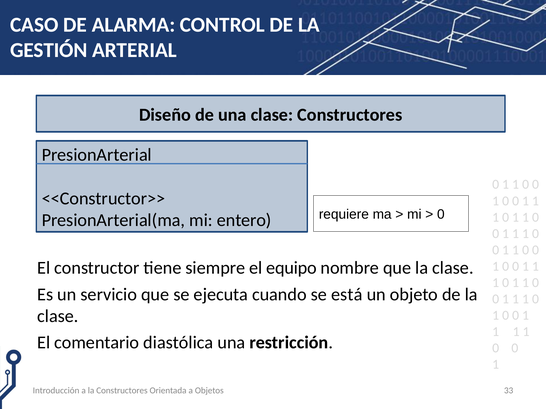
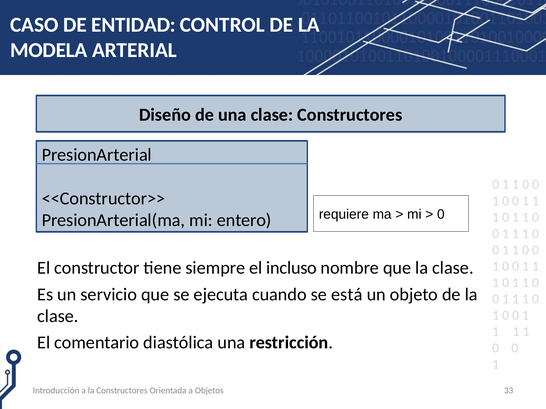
ALARMA: ALARMA -> ENTIDAD (134, 25)
GESTIÓN: GESTIÓN -> MODELA (49, 50)
equipo: equipo -> incluso (292, 268)
